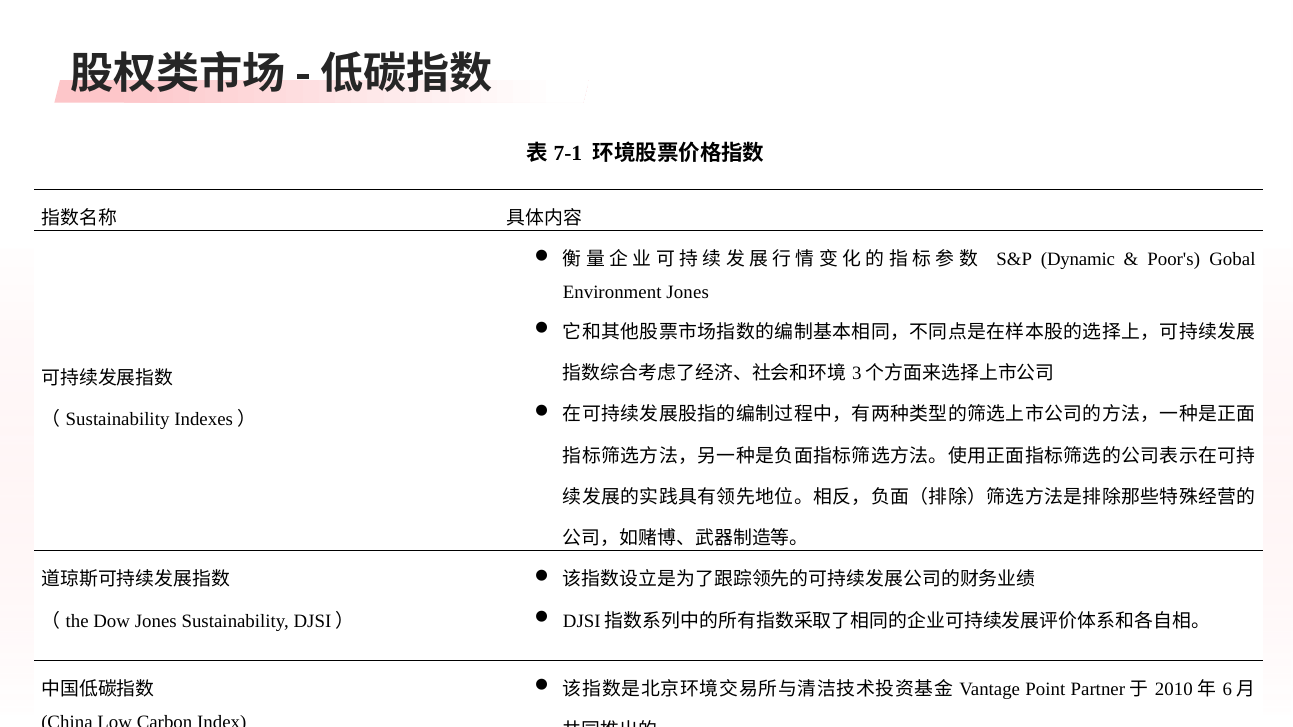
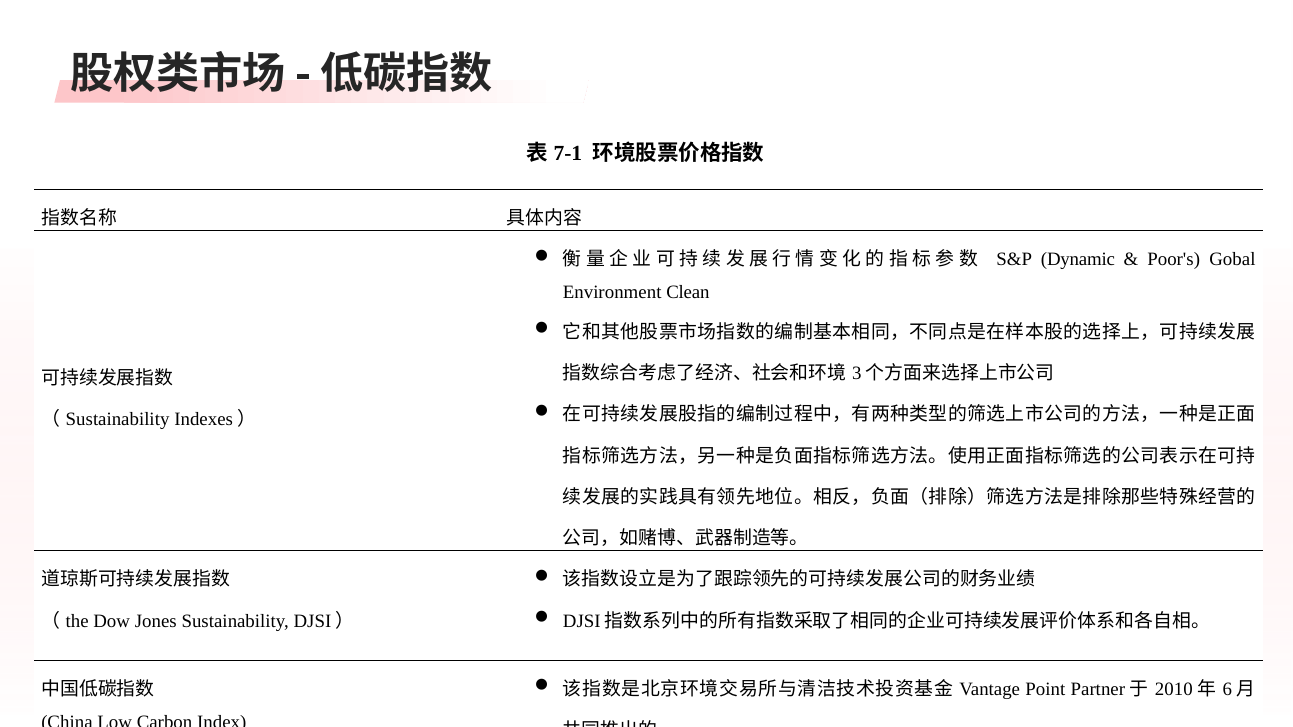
Environment Jones: Jones -> Clean (688, 293)
